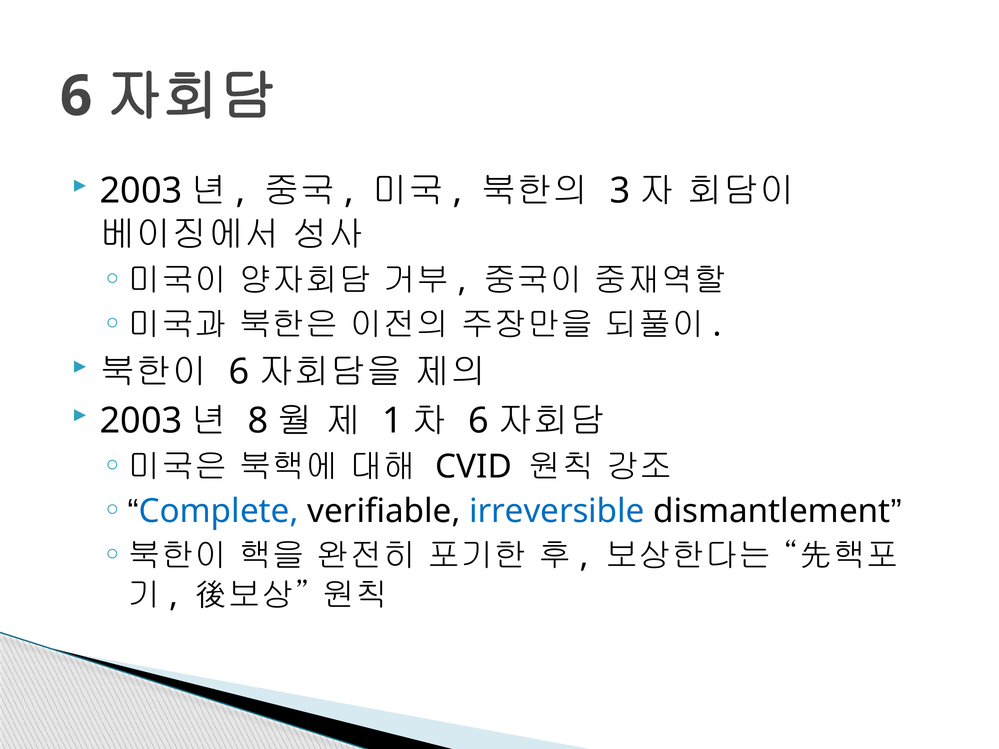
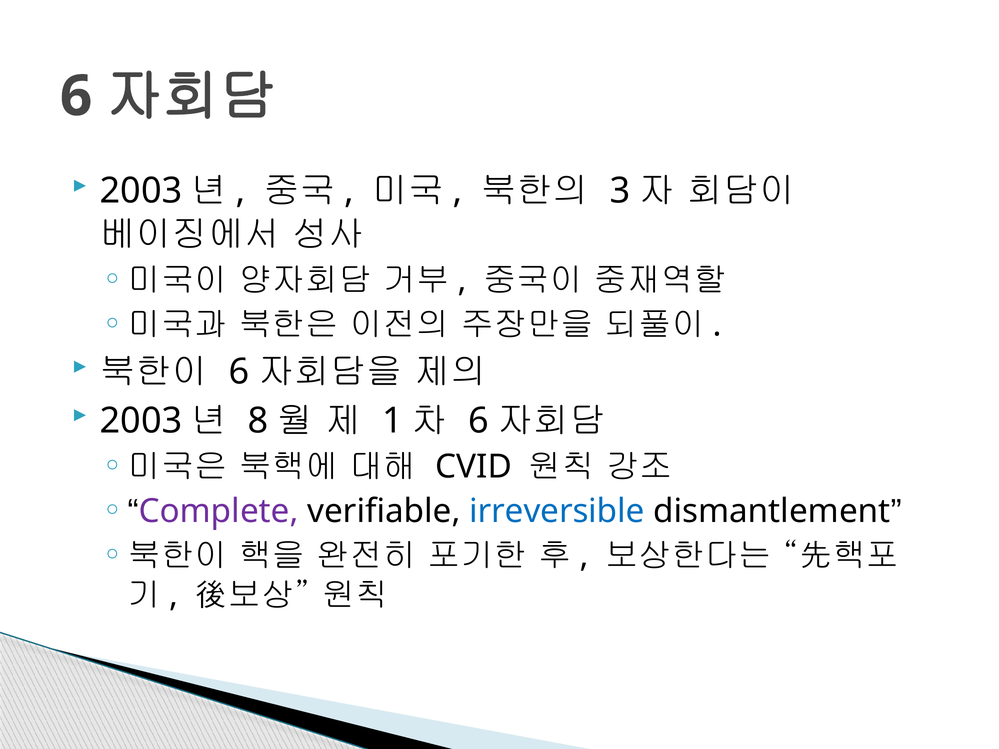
Complete colour: blue -> purple (219, 511)
